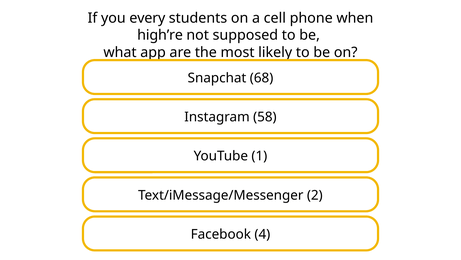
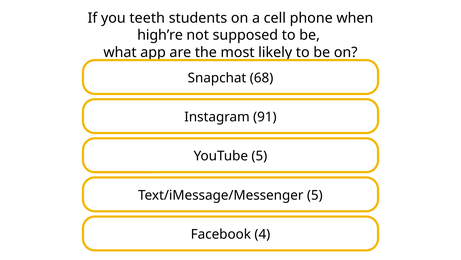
every: every -> teeth (147, 18)
58: 58 -> 91 (265, 117)
YouTube 1: 1 -> 5 (259, 156)
Text/iMessage/Messenger 2: 2 -> 5 (315, 195)
